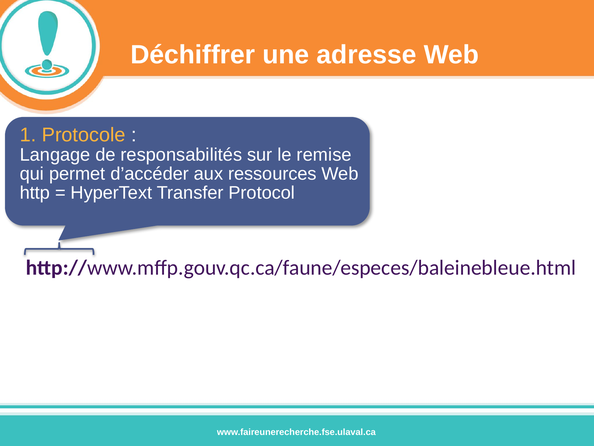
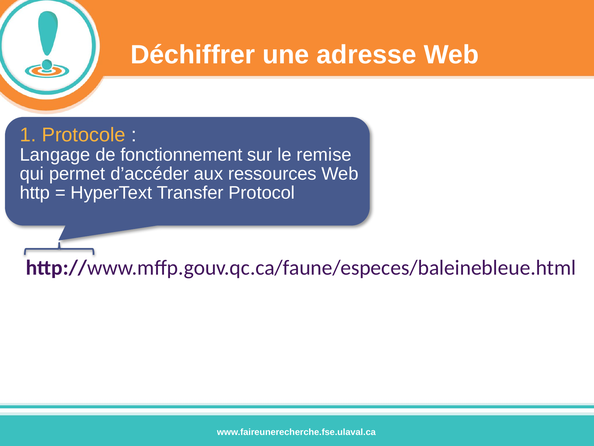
responsabilités: responsabilités -> fonctionnement (181, 155)
